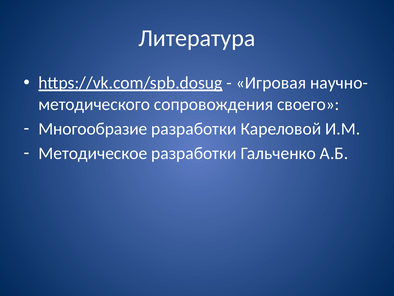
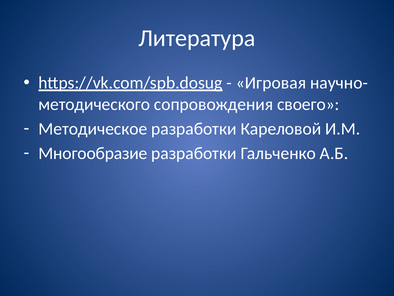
Многообразие: Многообразие -> Методическое (93, 129)
Методическое: Методическое -> Многообразие (93, 153)
